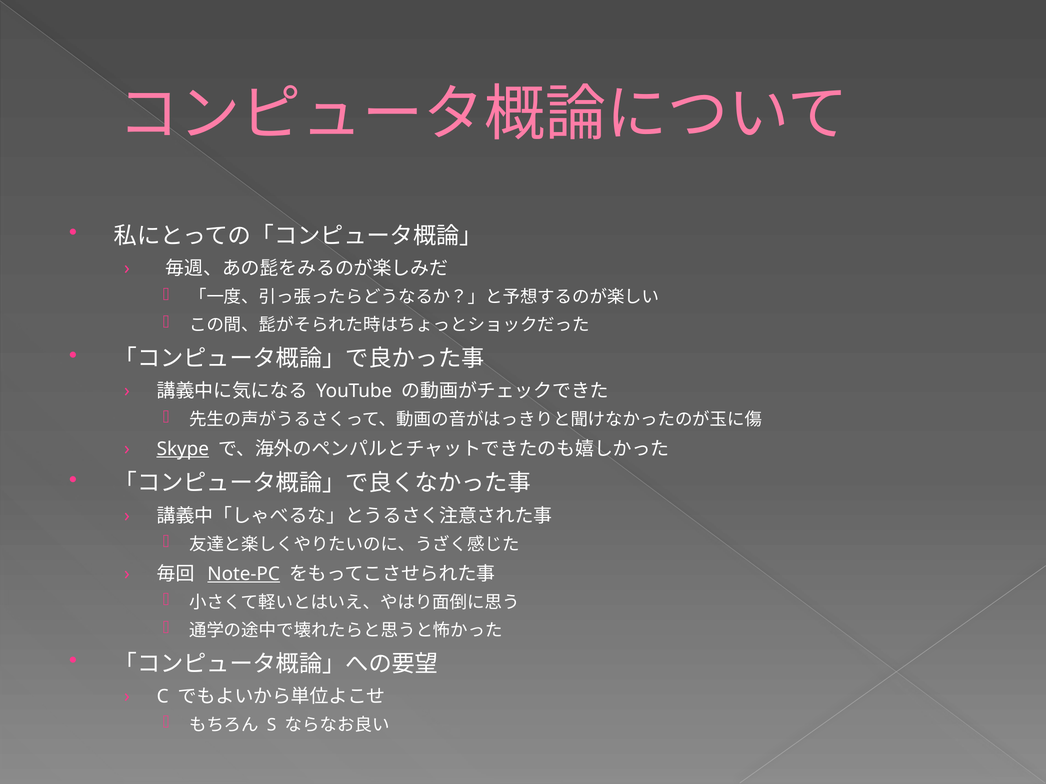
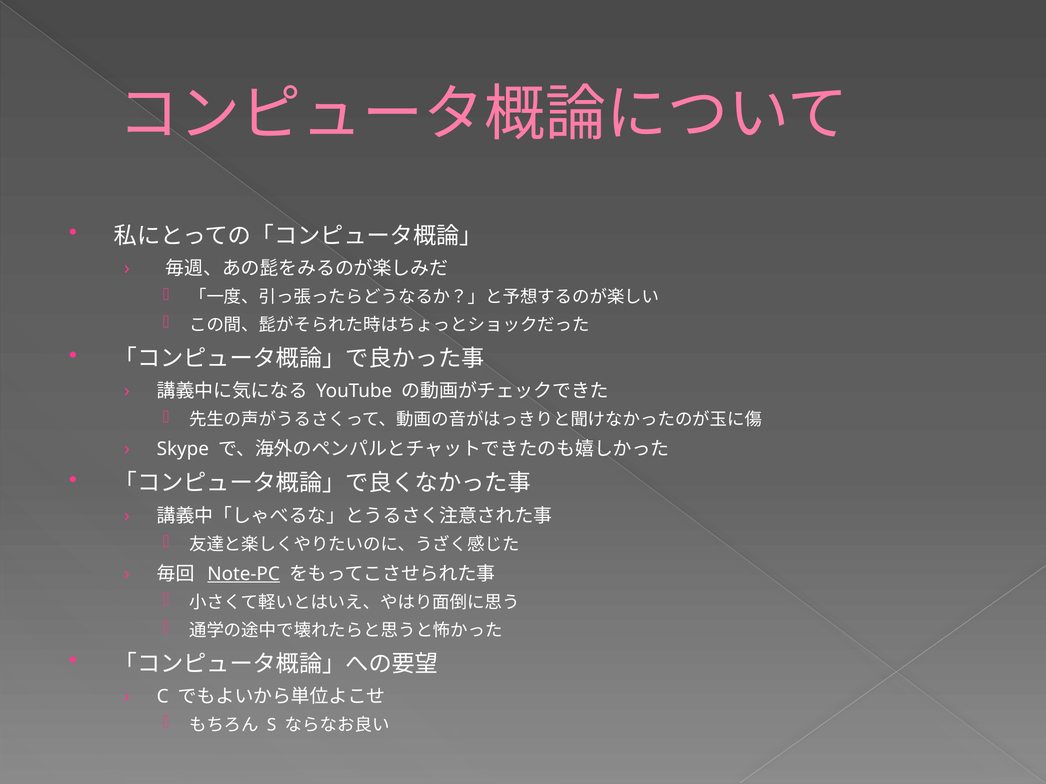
Skype underline: present -> none (183, 449)
